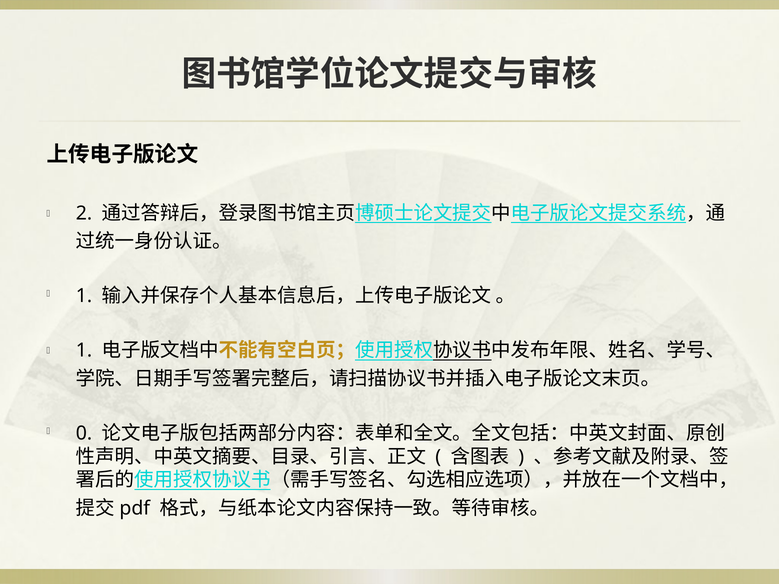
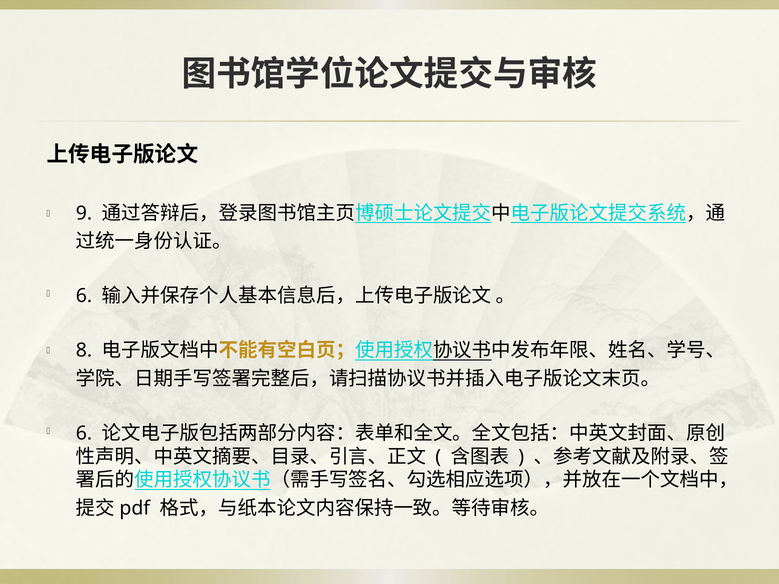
2: 2 -> 9 (84, 213)
1: 1 -> 6 (84, 296)
1: 1 -> 8 (84, 351)
0: 0 -> 6 (84, 433)
